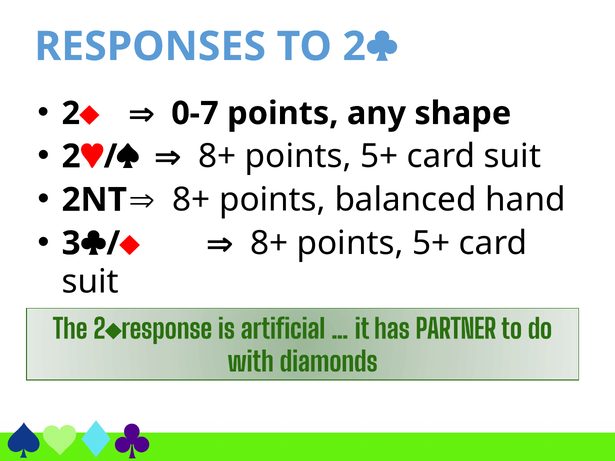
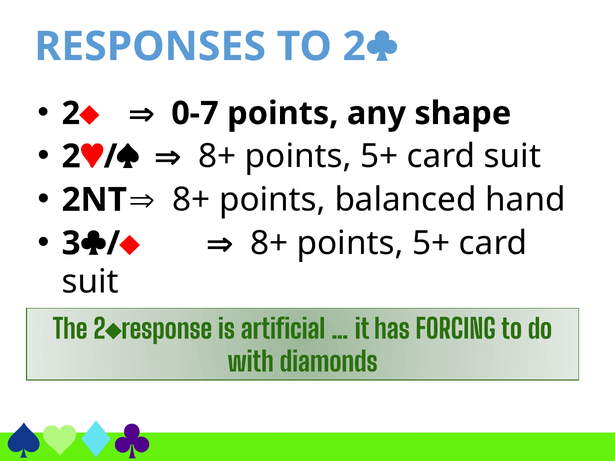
PARTNER: PARTNER -> FORCING (456, 330)
